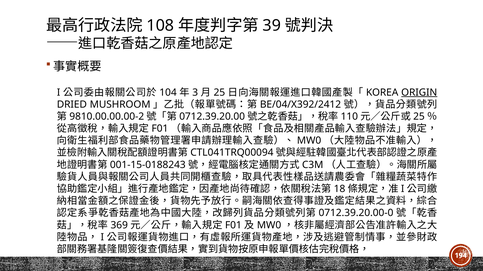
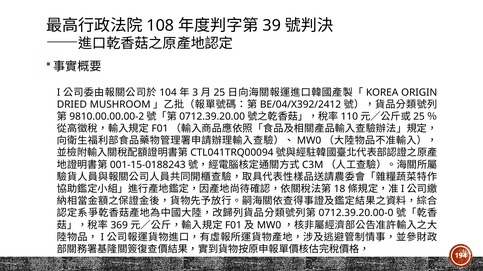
ORIGIN underline: present -> none (419, 93)
